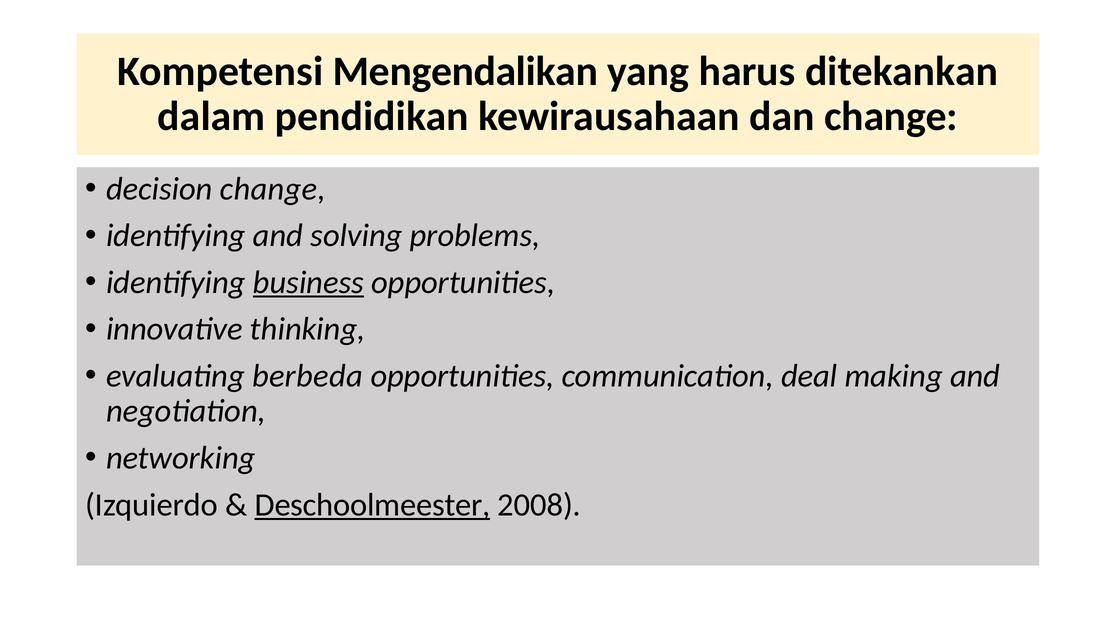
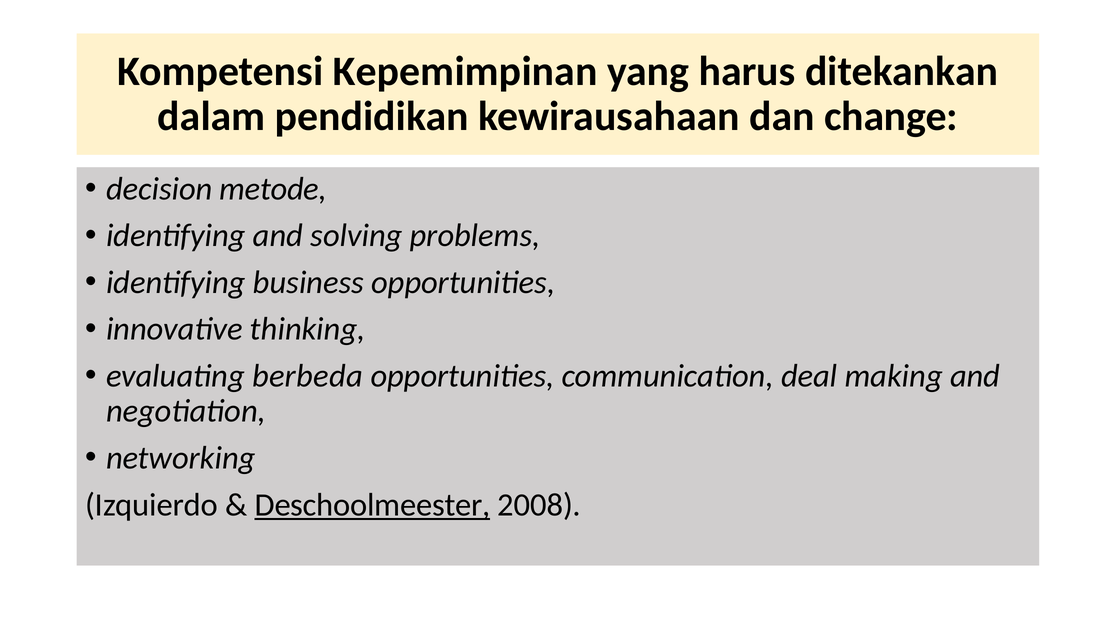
Mengendalikan: Mengendalikan -> Kepemimpinan (465, 71)
decision change: change -> metode (273, 189)
business underline: present -> none (308, 282)
